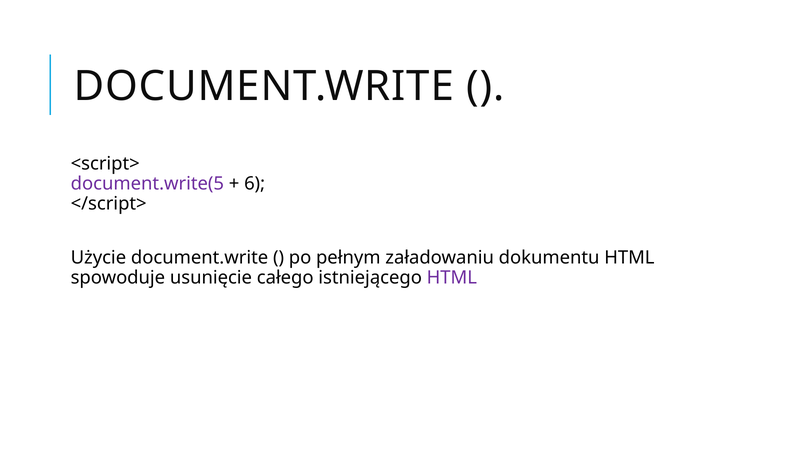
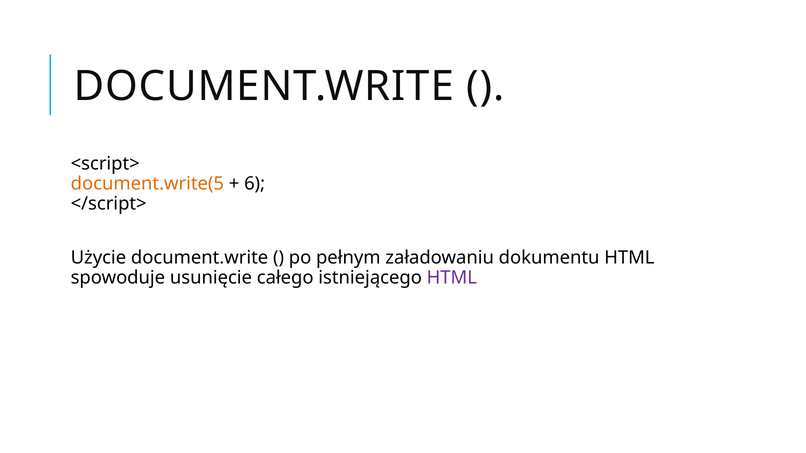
document.write(5 colour: purple -> orange (147, 184)
